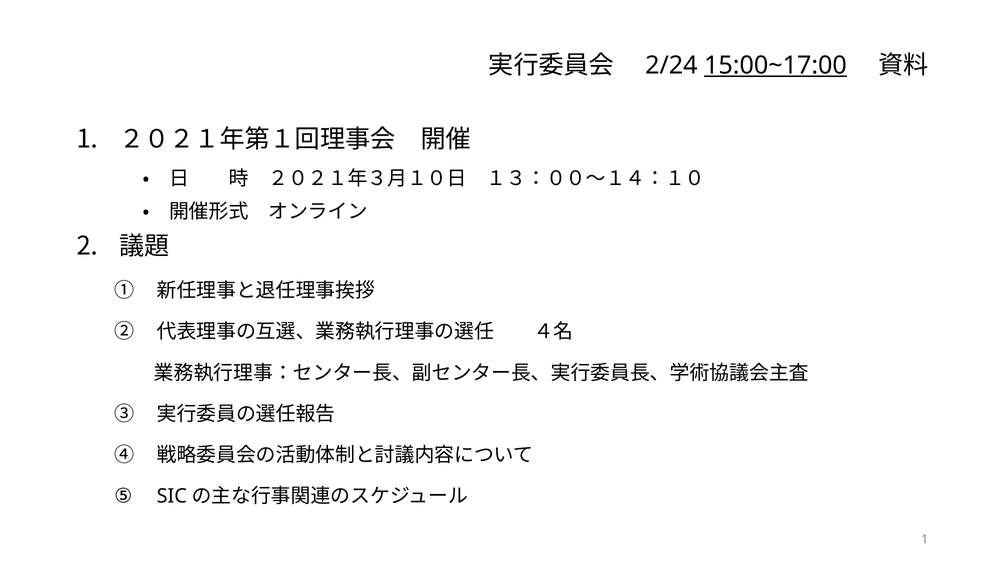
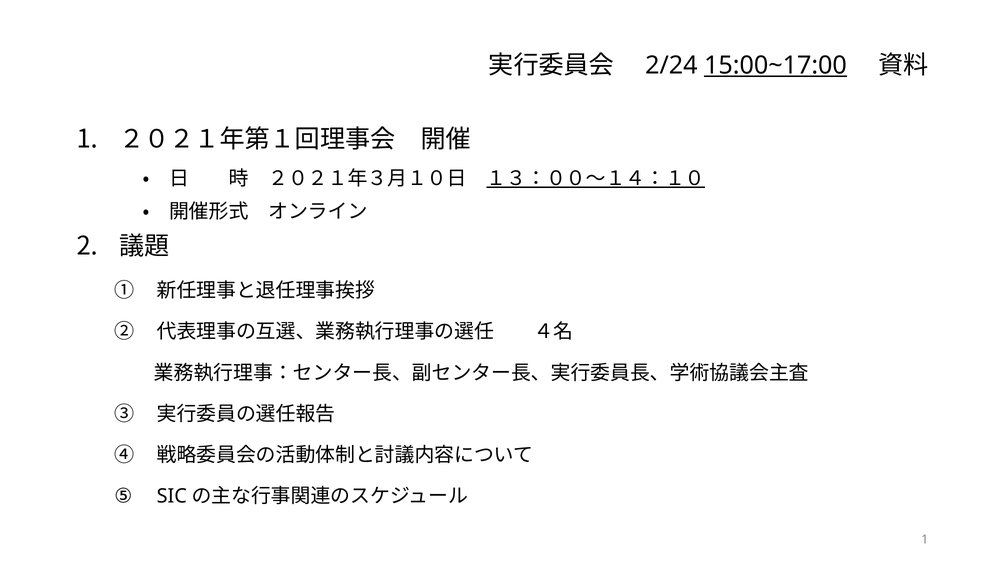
１３：００～１４：１０ underline: none -> present (596, 178)
